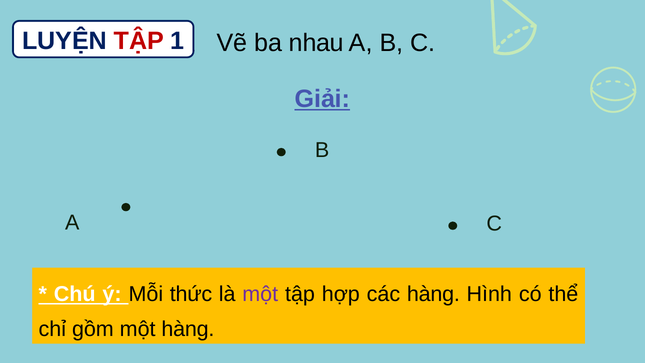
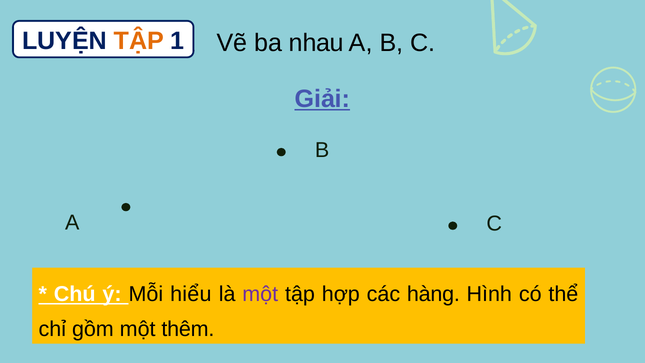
TẬP colour: red -> orange (139, 41)
thức: thức -> hiểu (191, 294)
một hàng: hàng -> thêm (188, 329)
